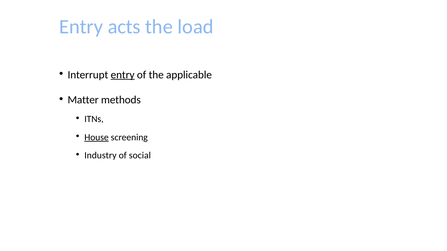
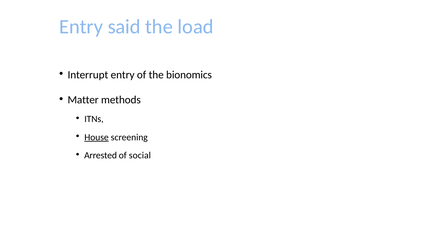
acts: acts -> said (124, 27)
entry underline: present -> none (123, 75)
applicable: applicable -> bionomics (189, 75)
Industry: Industry -> Arrested (101, 156)
